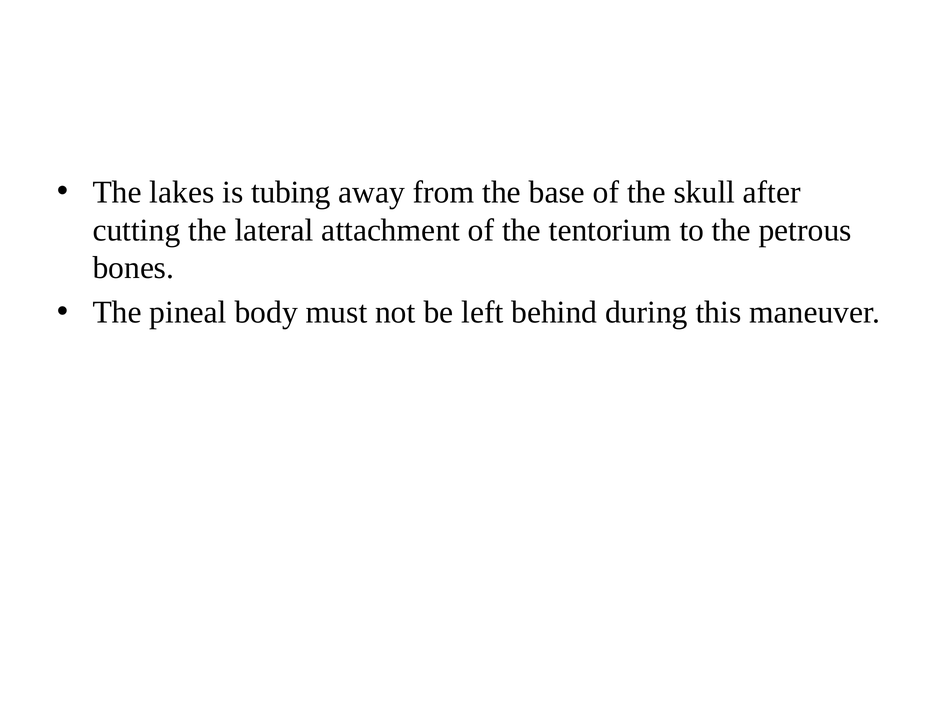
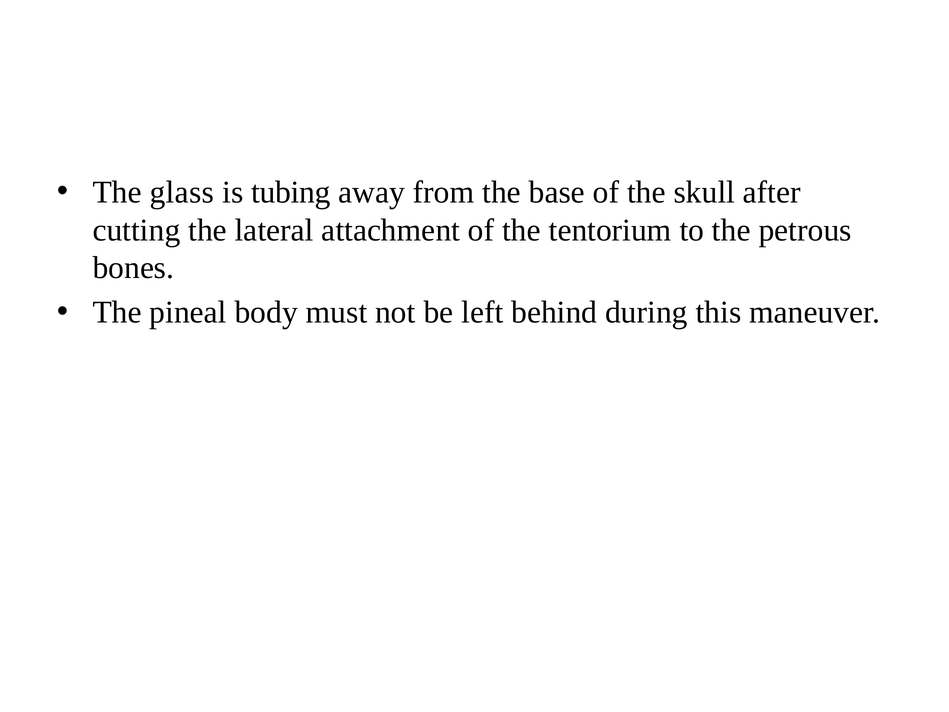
lakes: lakes -> glass (182, 192)
